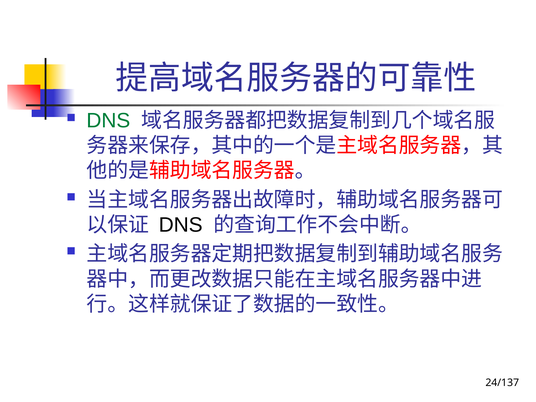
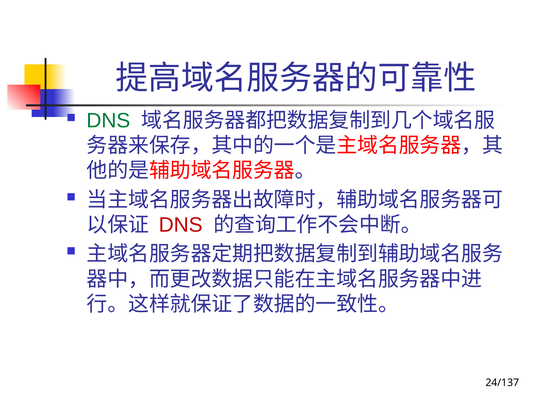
DNS colour: black -> red (181, 225)
